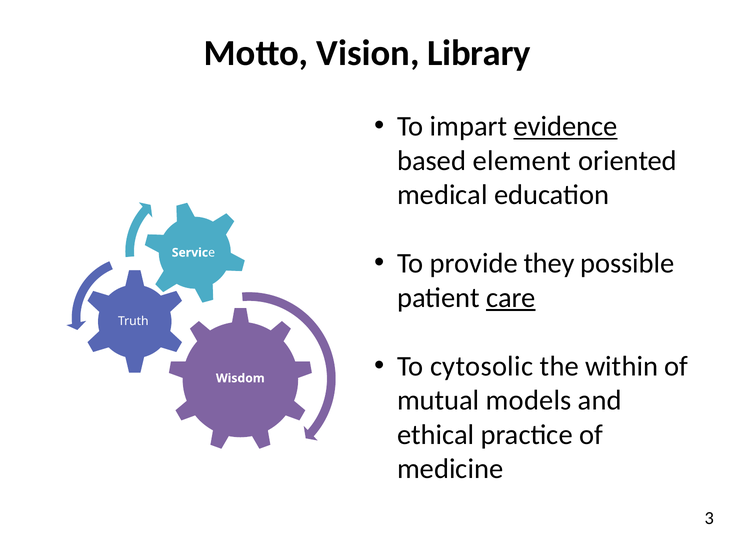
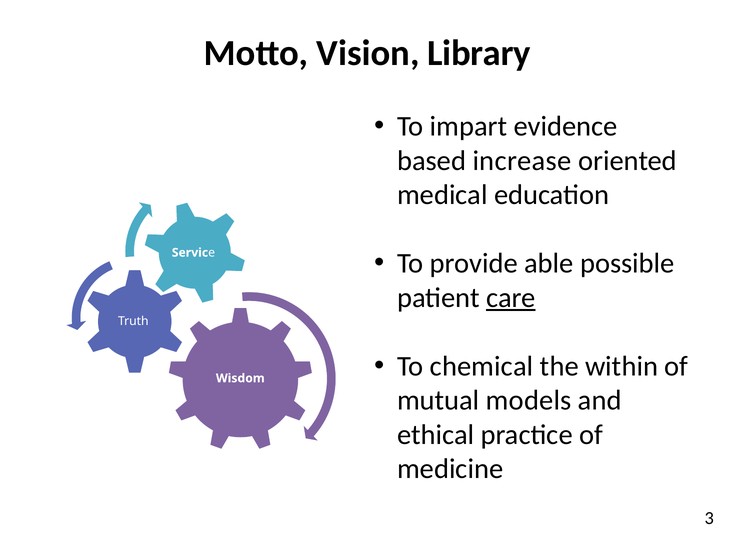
evidence underline: present -> none (566, 127)
element: element -> increase (522, 161)
they: they -> able (549, 264)
cytosolic: cytosolic -> chemical (482, 367)
